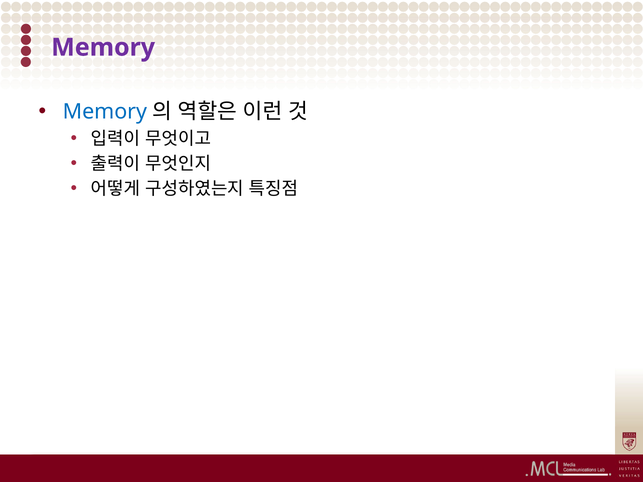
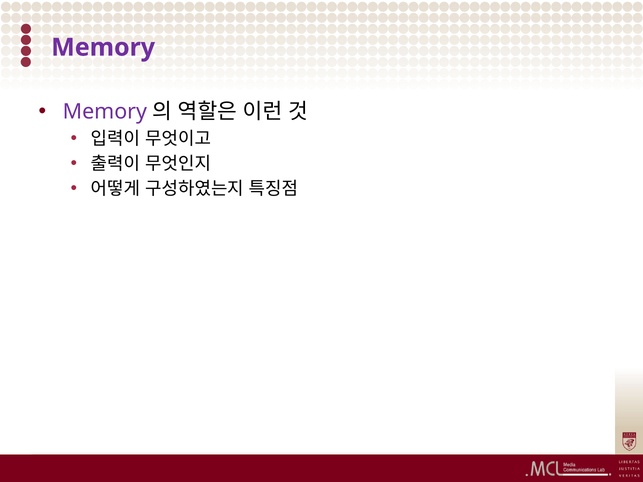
Memory colour: blue -> purple (105, 112)
